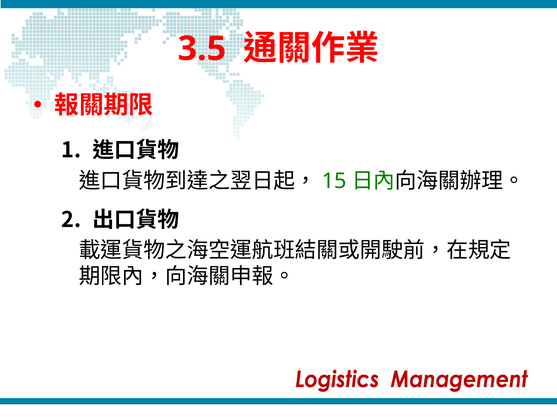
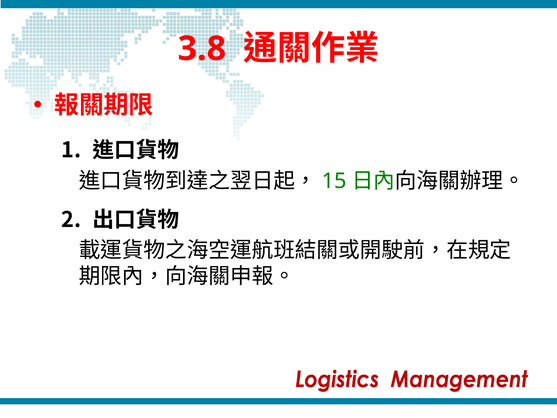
3.5: 3.5 -> 3.8 (202, 49)
